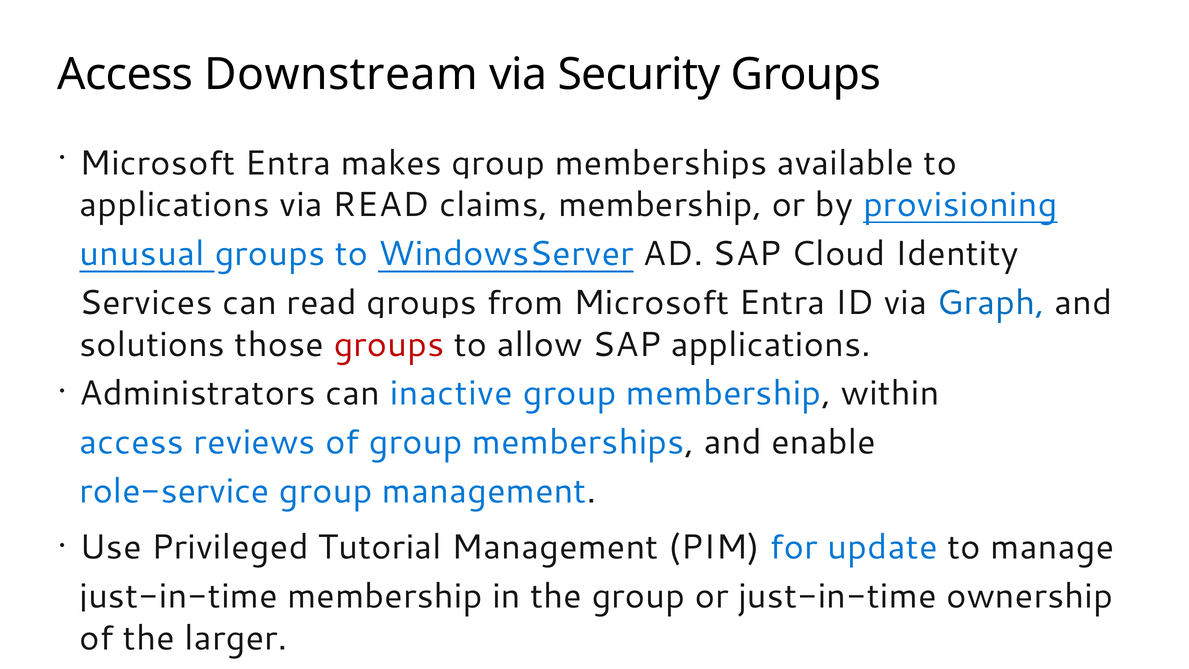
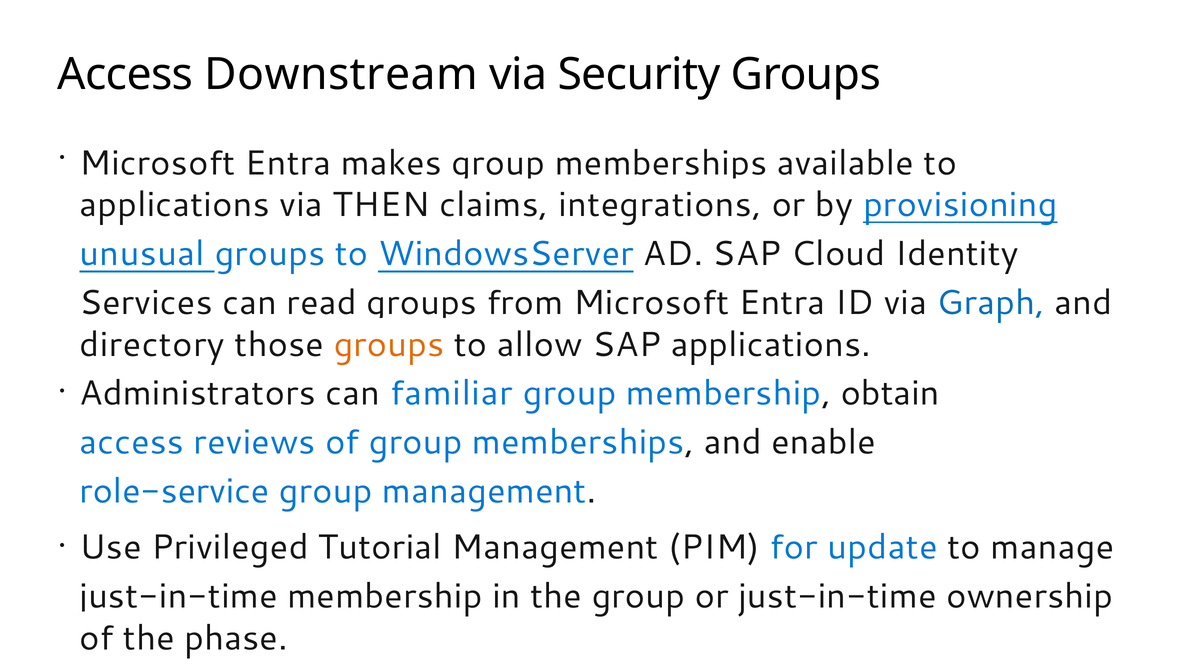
via READ: READ -> THEN (381, 205)
claims membership: membership -> integrations (660, 205)
solutions: solutions -> directory (152, 345)
groups colour: red -> orange (389, 345)
inactive: inactive -> familiar (451, 393)
within: within -> obtain (890, 393)
larger: larger -> phase (236, 638)
